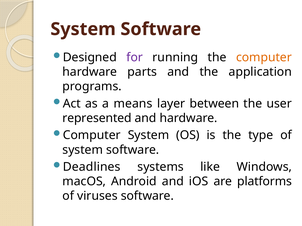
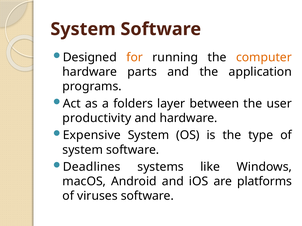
for colour: purple -> orange (135, 57)
means: means -> folders (133, 104)
represented: represented -> productivity (97, 118)
Computer: Computer -> Expensive (92, 136)
